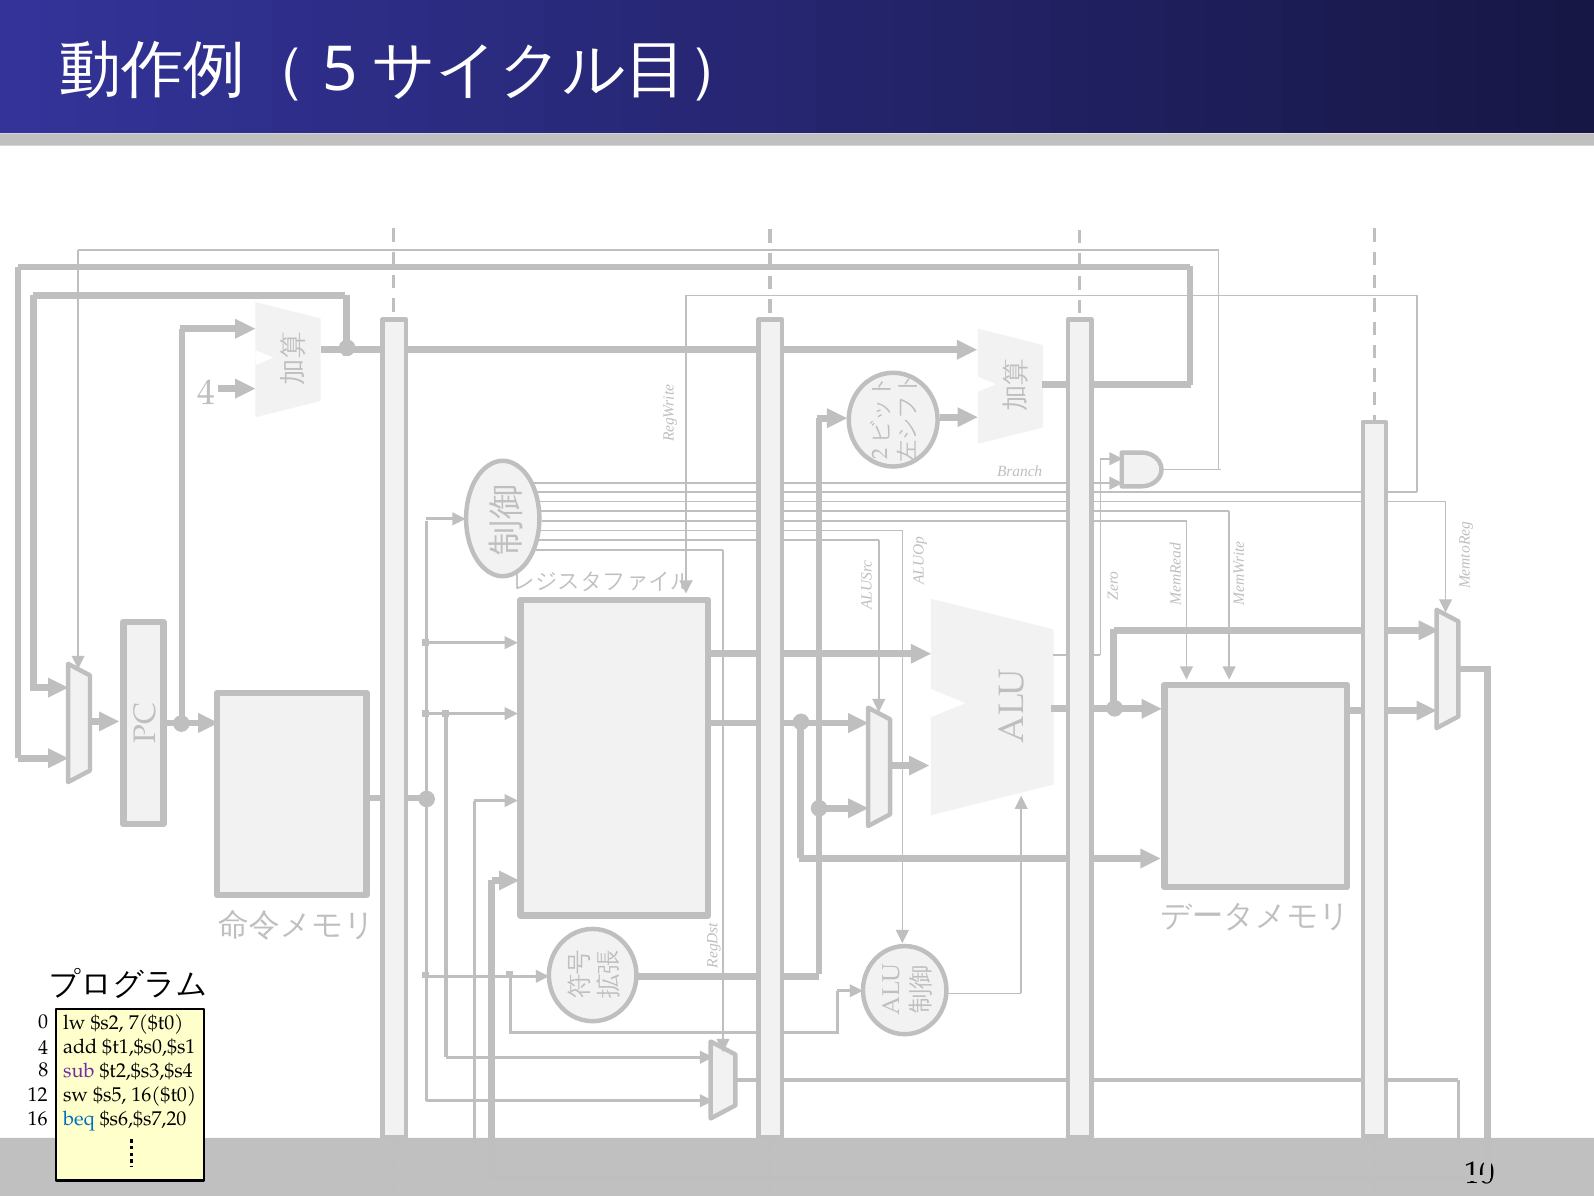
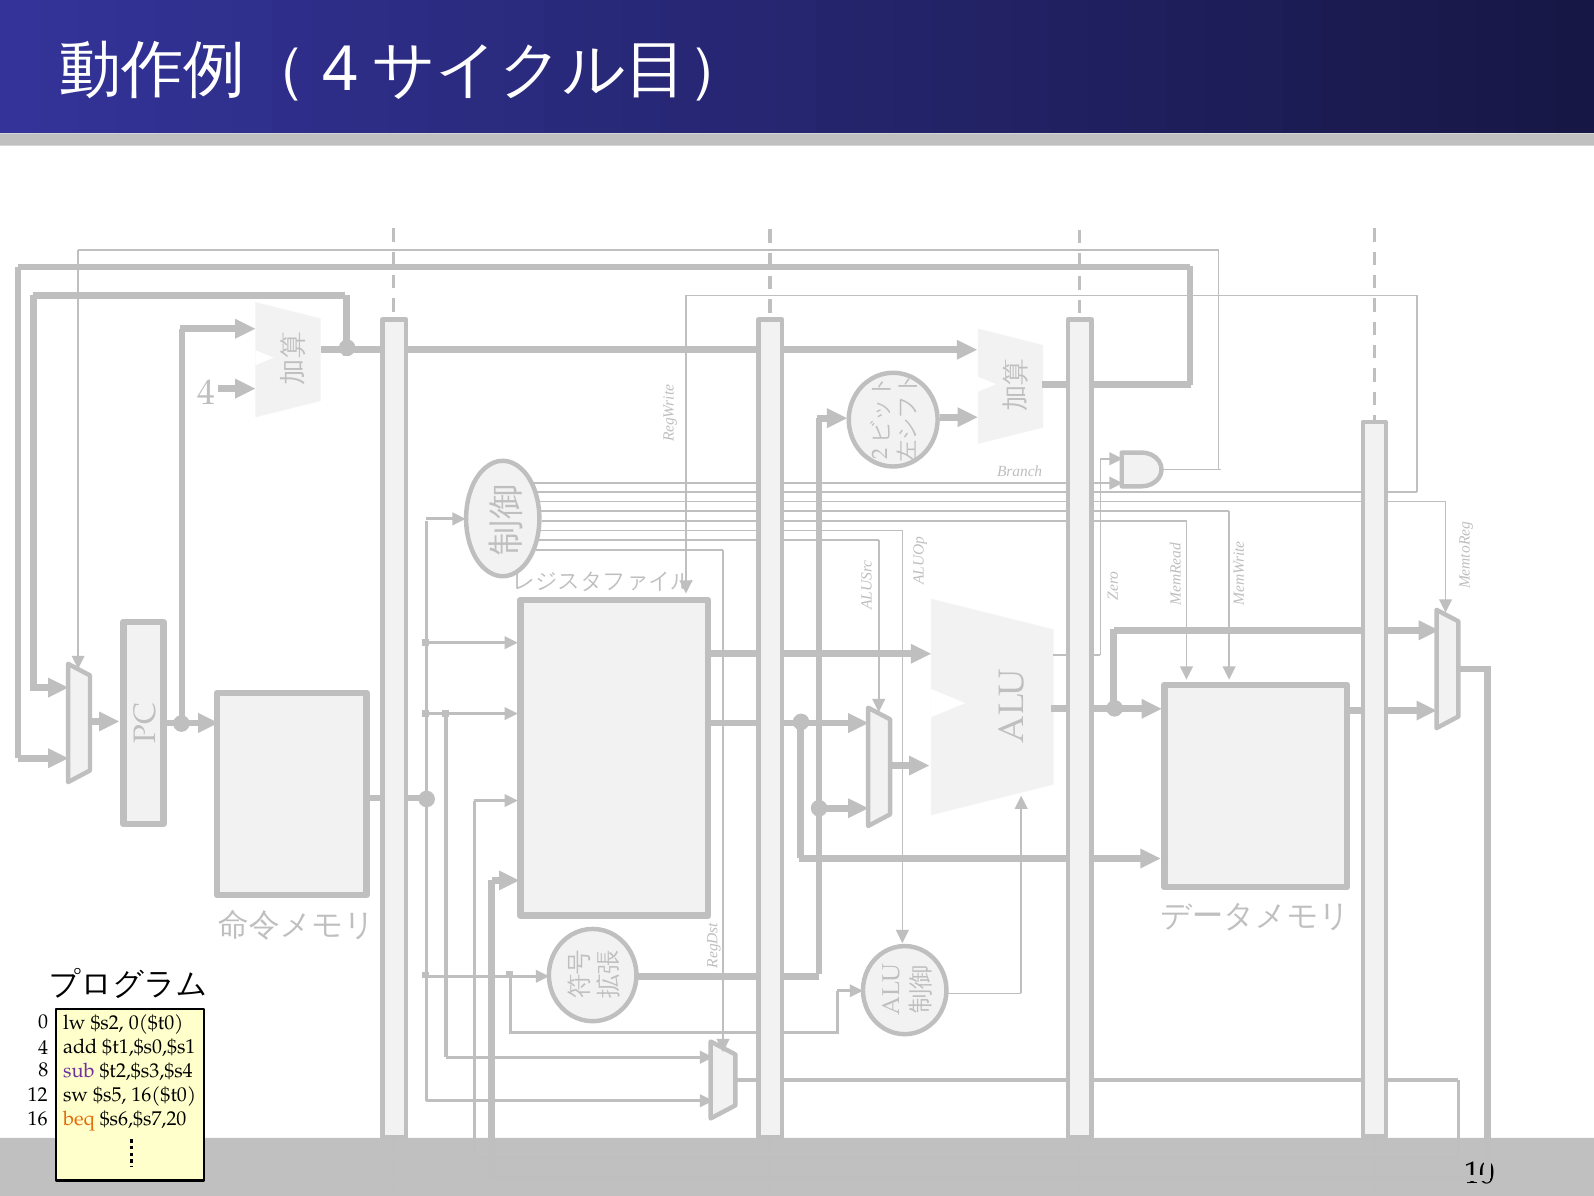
5: 5 -> 4 (340, 70)
7($t0: 7($t0 -> 0($t0 (156, 1022)
beq colour: blue -> orange (79, 1118)
